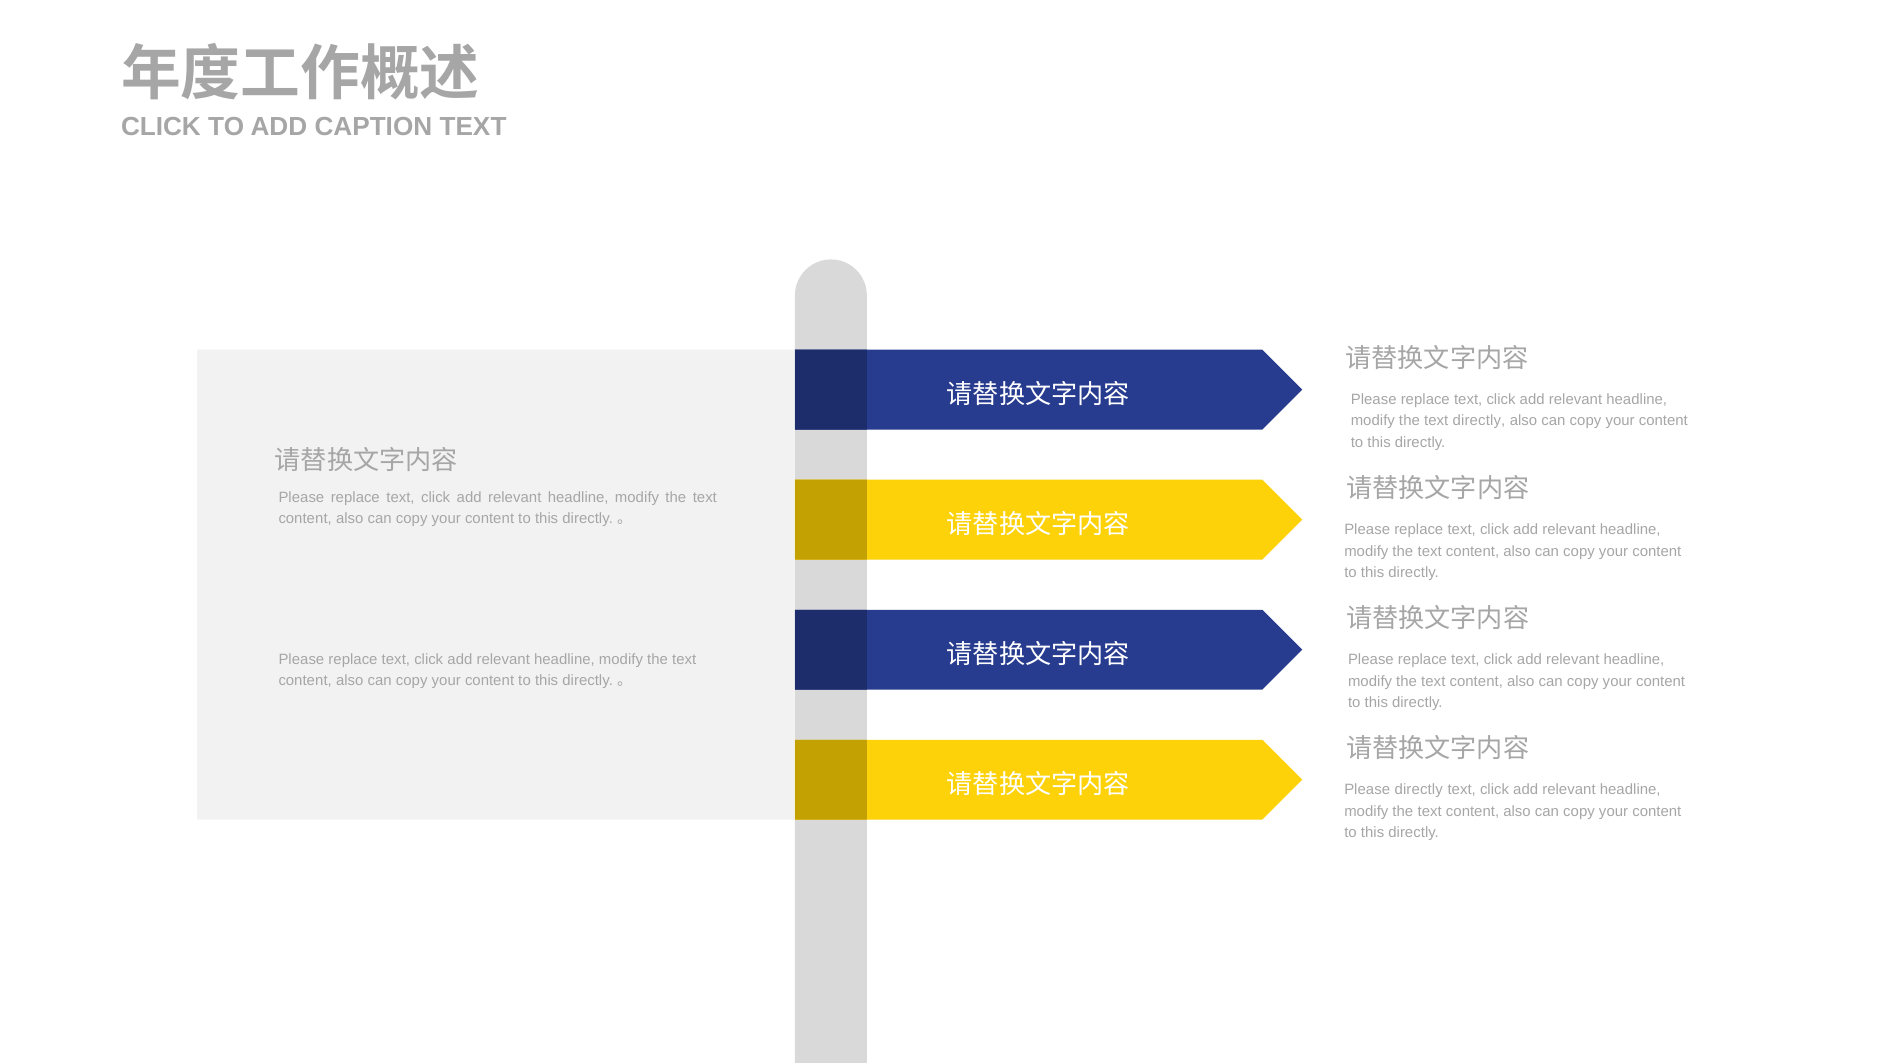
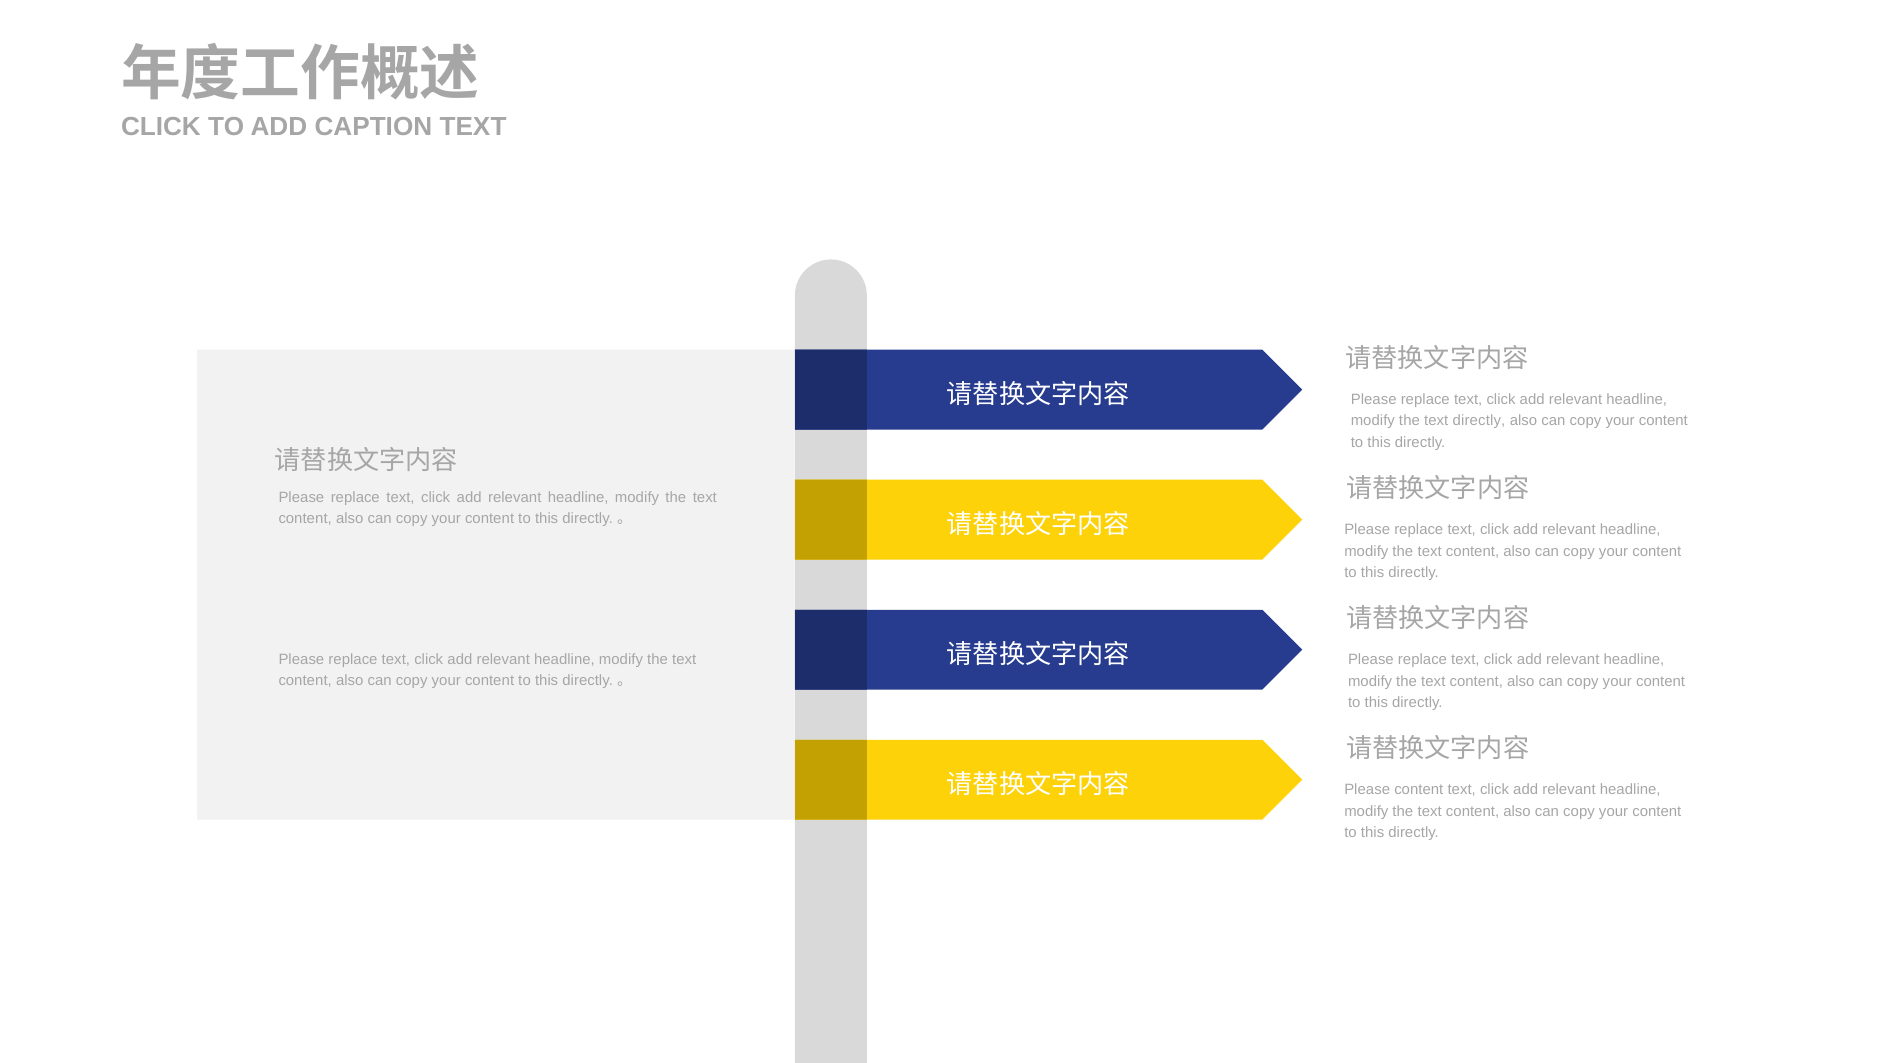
Please directly: directly -> content (1419, 790)
